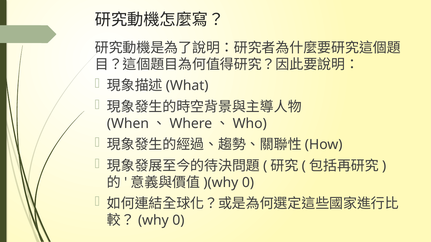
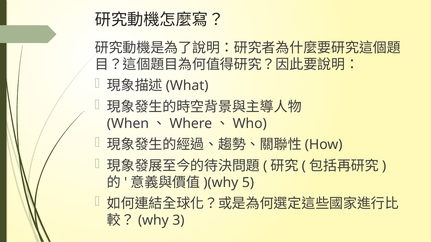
0: 0 -> 5 (248, 183)
0: 0 -> 3 (178, 221)
